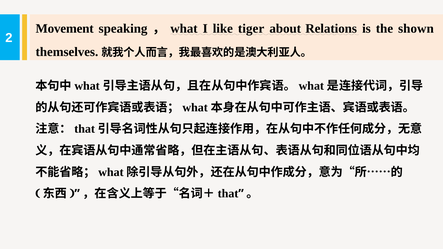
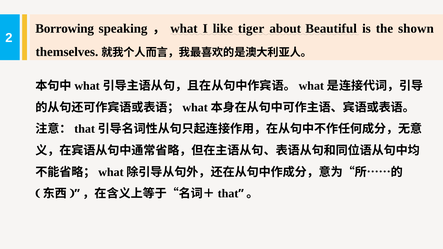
Movement: Movement -> Borrowing (65, 29)
Relations: Relations -> Beautiful (331, 29)
